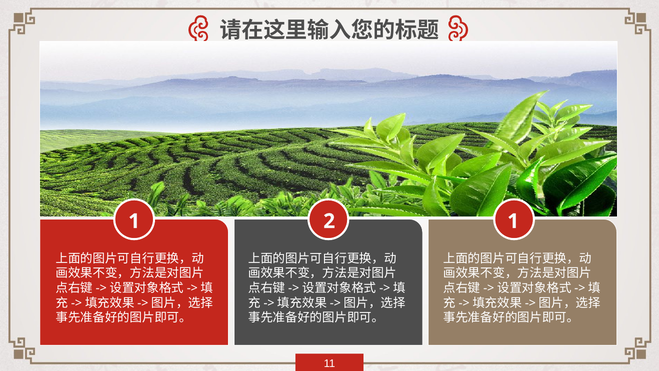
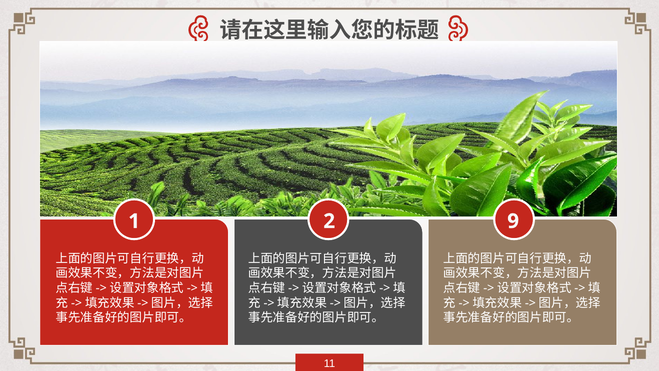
2 1: 1 -> 9 (513, 221)
